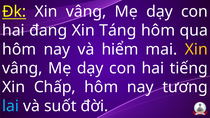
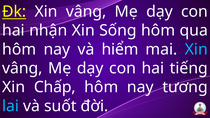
đang: đang -> nhận (48, 31)
Táng: Táng -> Sống (118, 31)
Xin colour: yellow -> light blue (196, 49)
